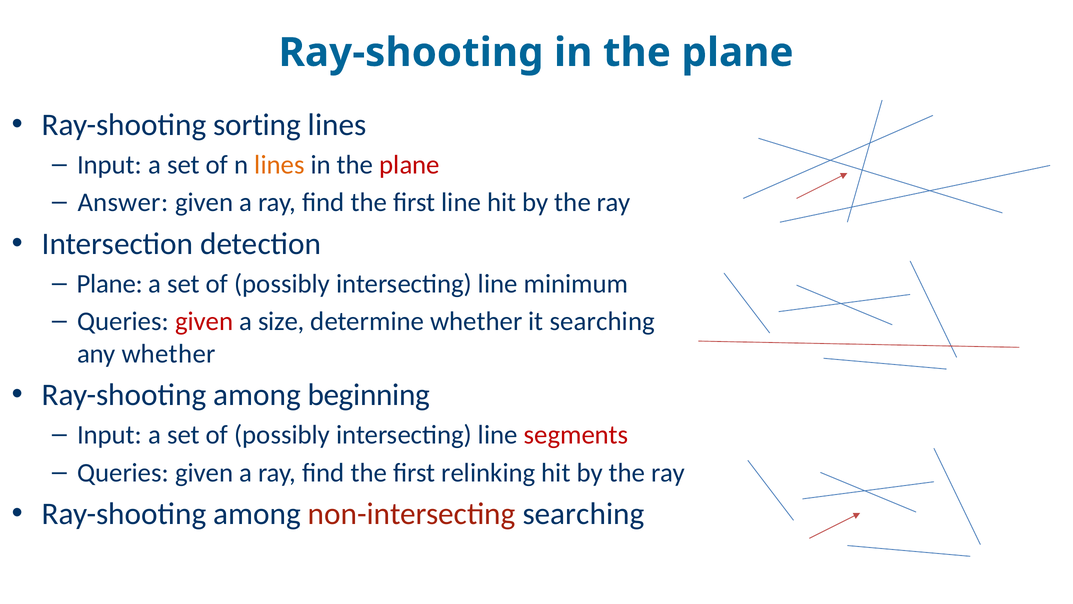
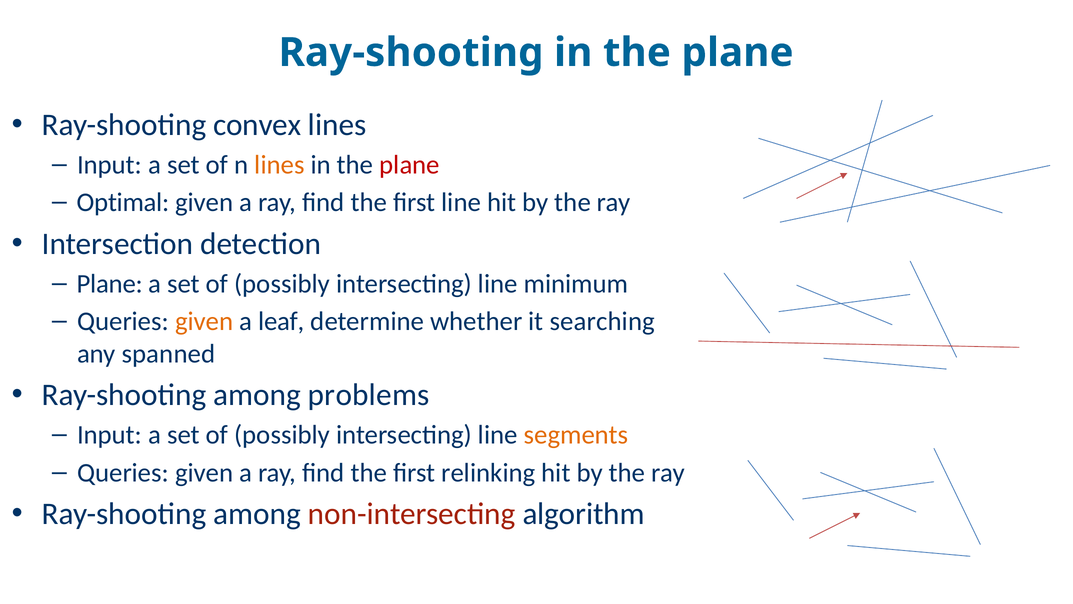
sorting: sorting -> convex (257, 125)
Answer: Answer -> Optimal (123, 202)
given colour: red -> orange (204, 321)
size: size -> leaf (281, 321)
any whether: whether -> spanned (169, 353)
beginning: beginning -> problems (369, 395)
segments colour: red -> orange (576, 435)
non-intersecting searching: searching -> algorithm (584, 514)
